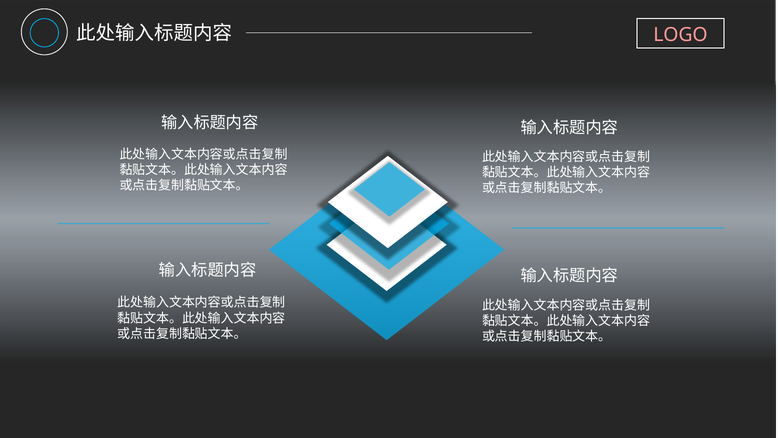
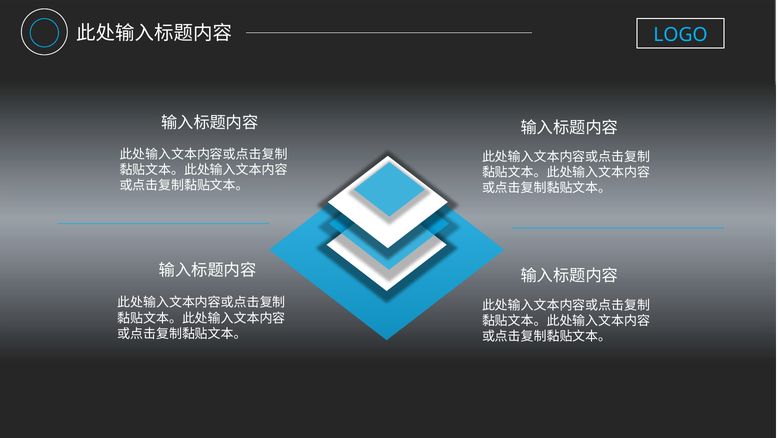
LOGO colour: pink -> light blue (680, 35)
